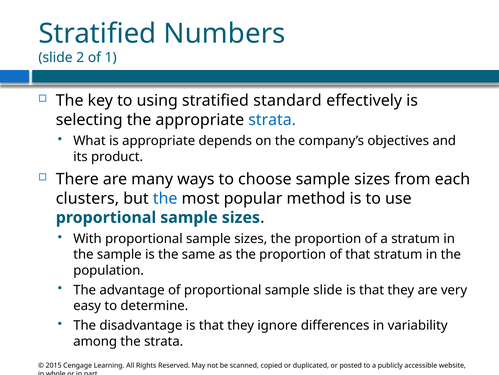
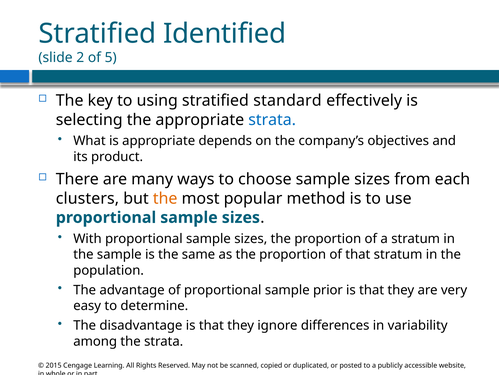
Numbers: Numbers -> Identified (225, 33)
1: 1 -> 5 (111, 57)
the colour: blue -> orange (165, 198)
sample slide: slide -> prior (328, 289)
